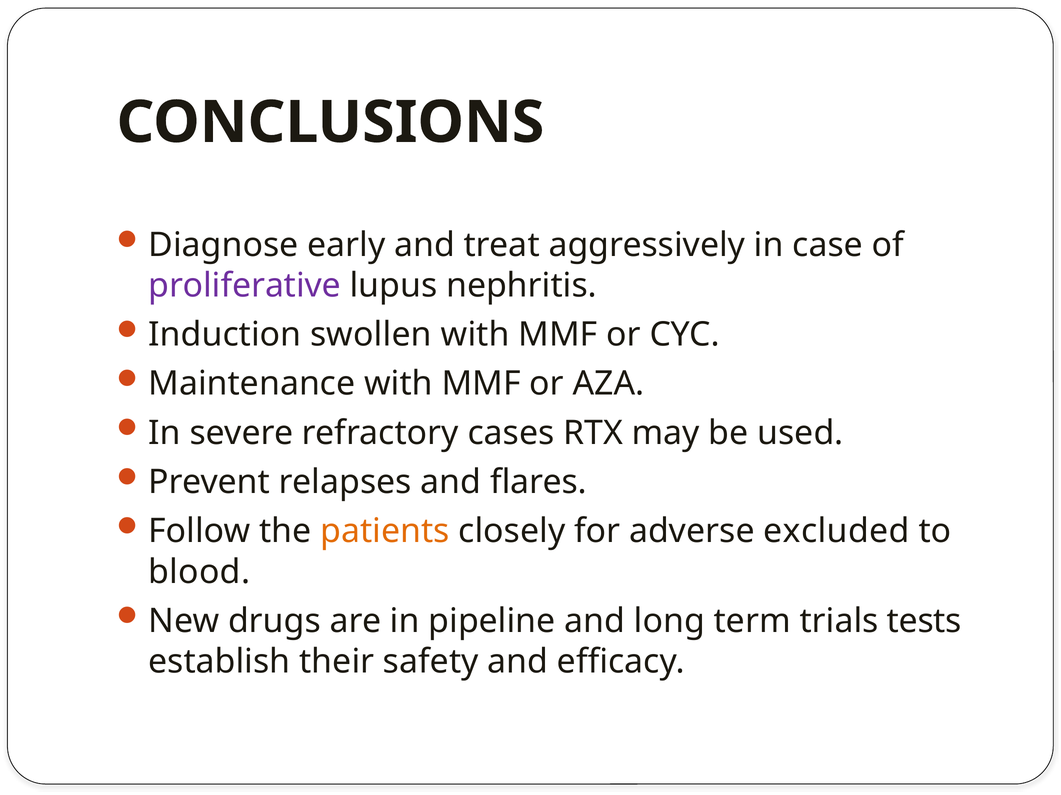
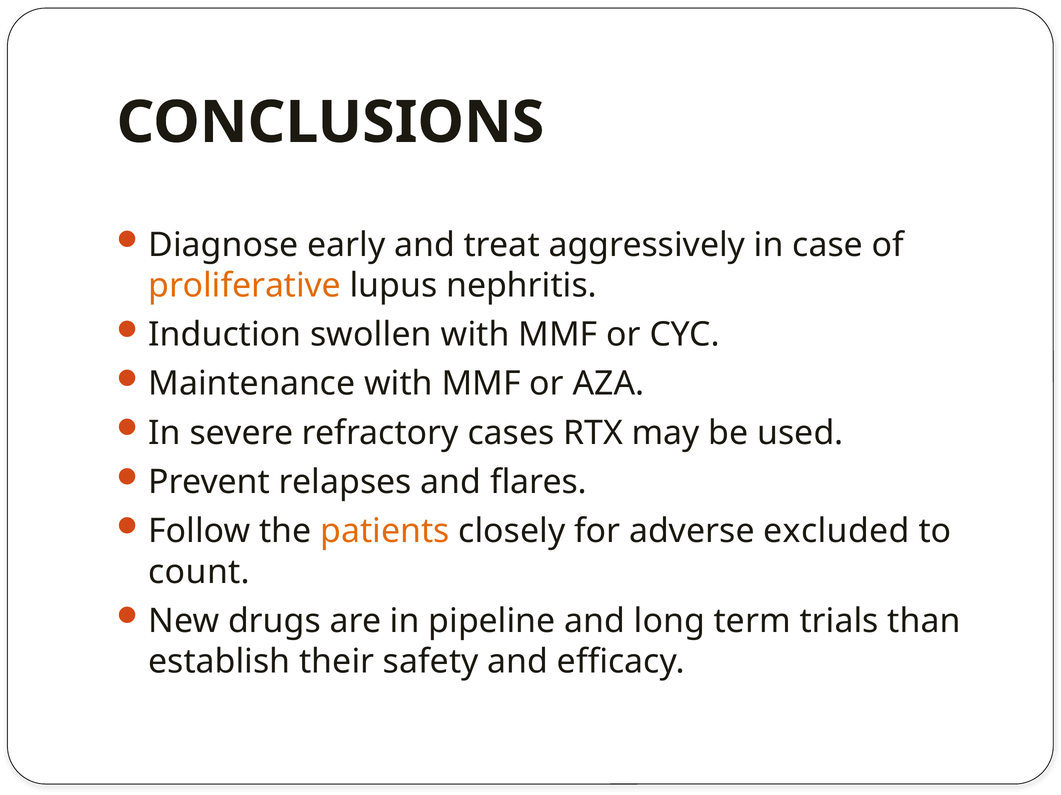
proliferative colour: purple -> orange (245, 286)
blood: blood -> count (199, 572)
tests: tests -> than (924, 622)
